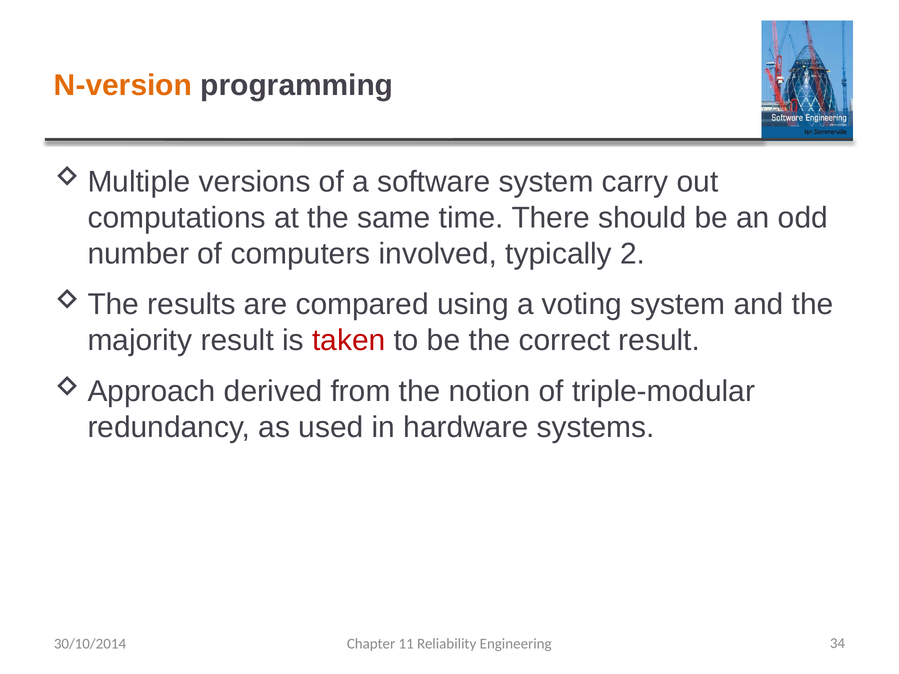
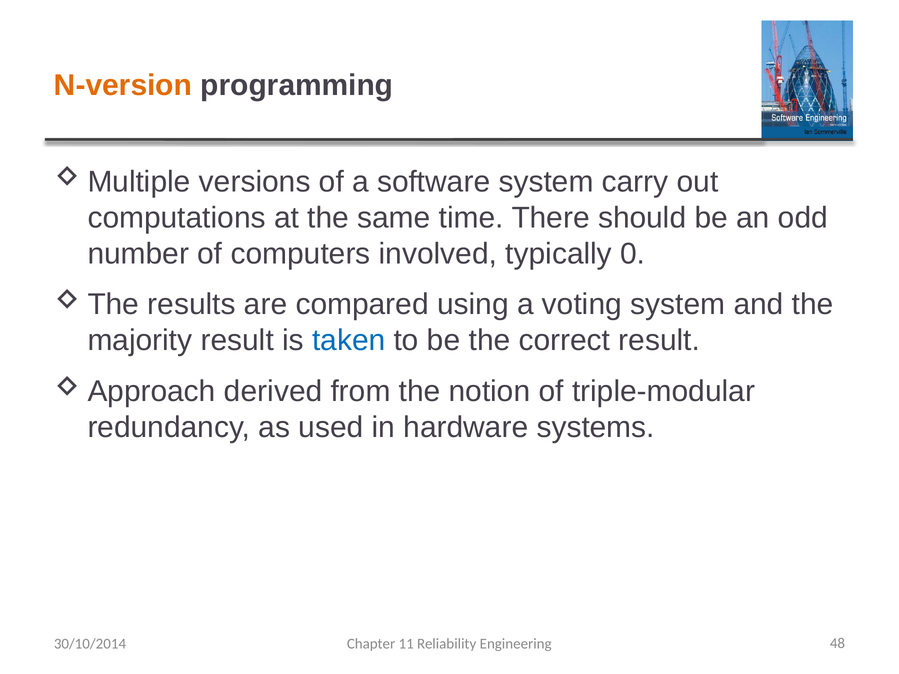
2: 2 -> 0 (633, 254)
taken colour: red -> blue (349, 341)
34: 34 -> 48 (837, 644)
